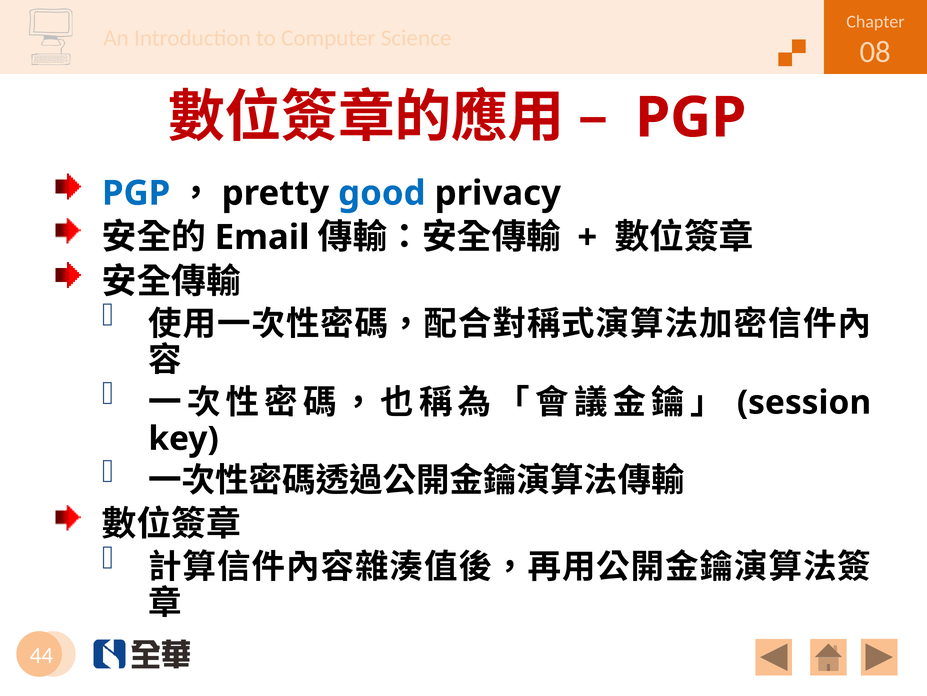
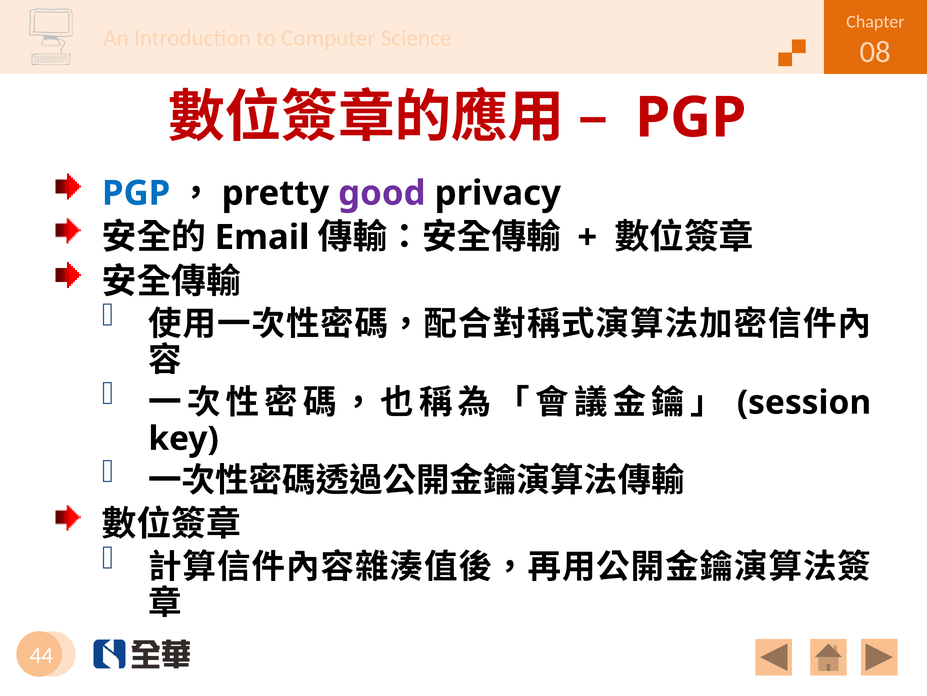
good colour: blue -> purple (382, 193)
